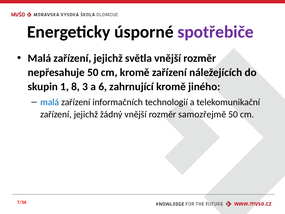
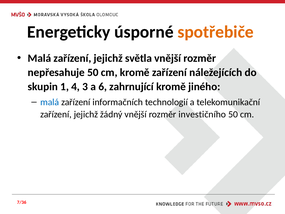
spotřebiče colour: purple -> orange (216, 32)
8: 8 -> 4 (76, 87)
samozřejmě: samozřejmě -> investičního (202, 114)
